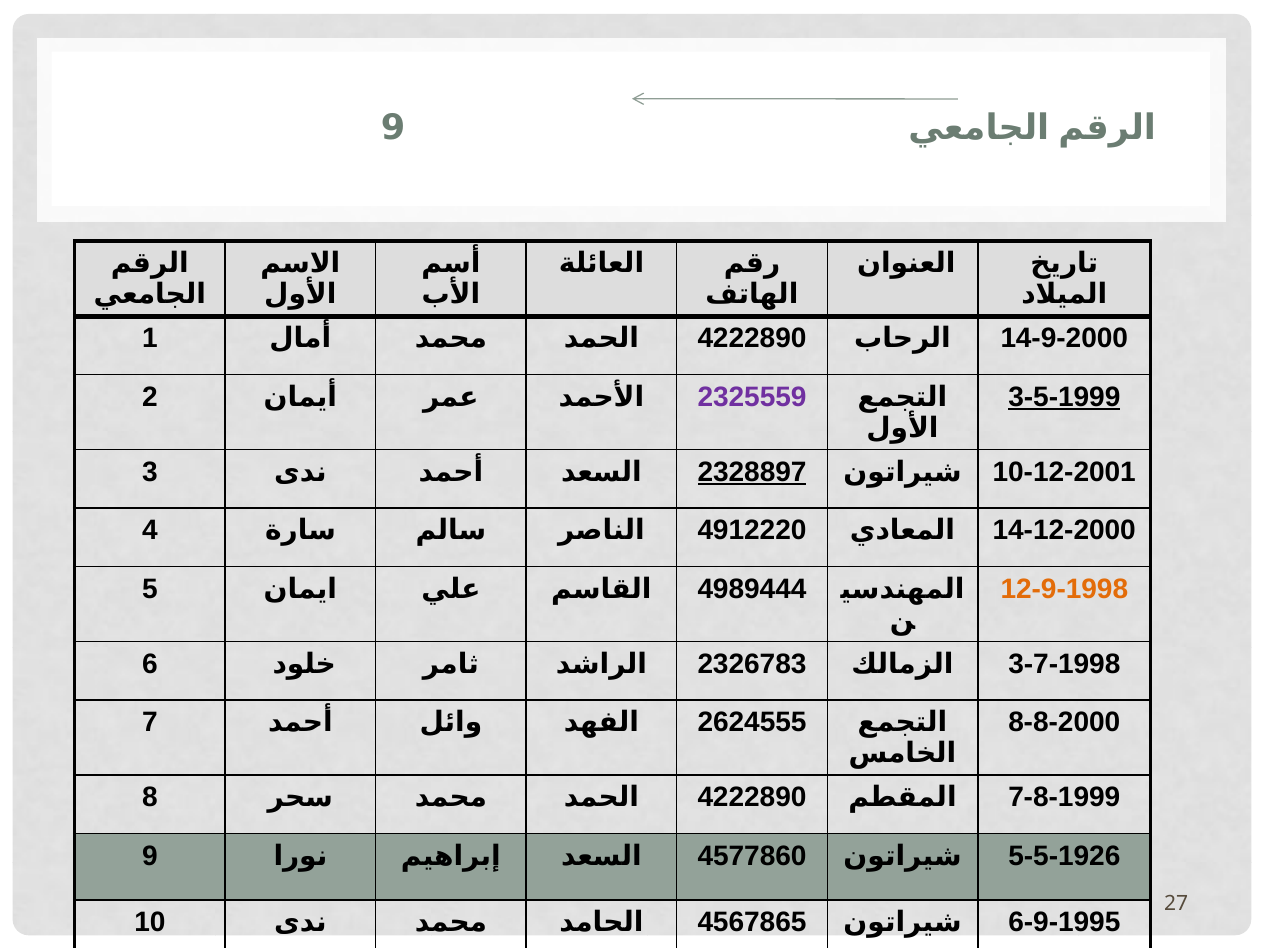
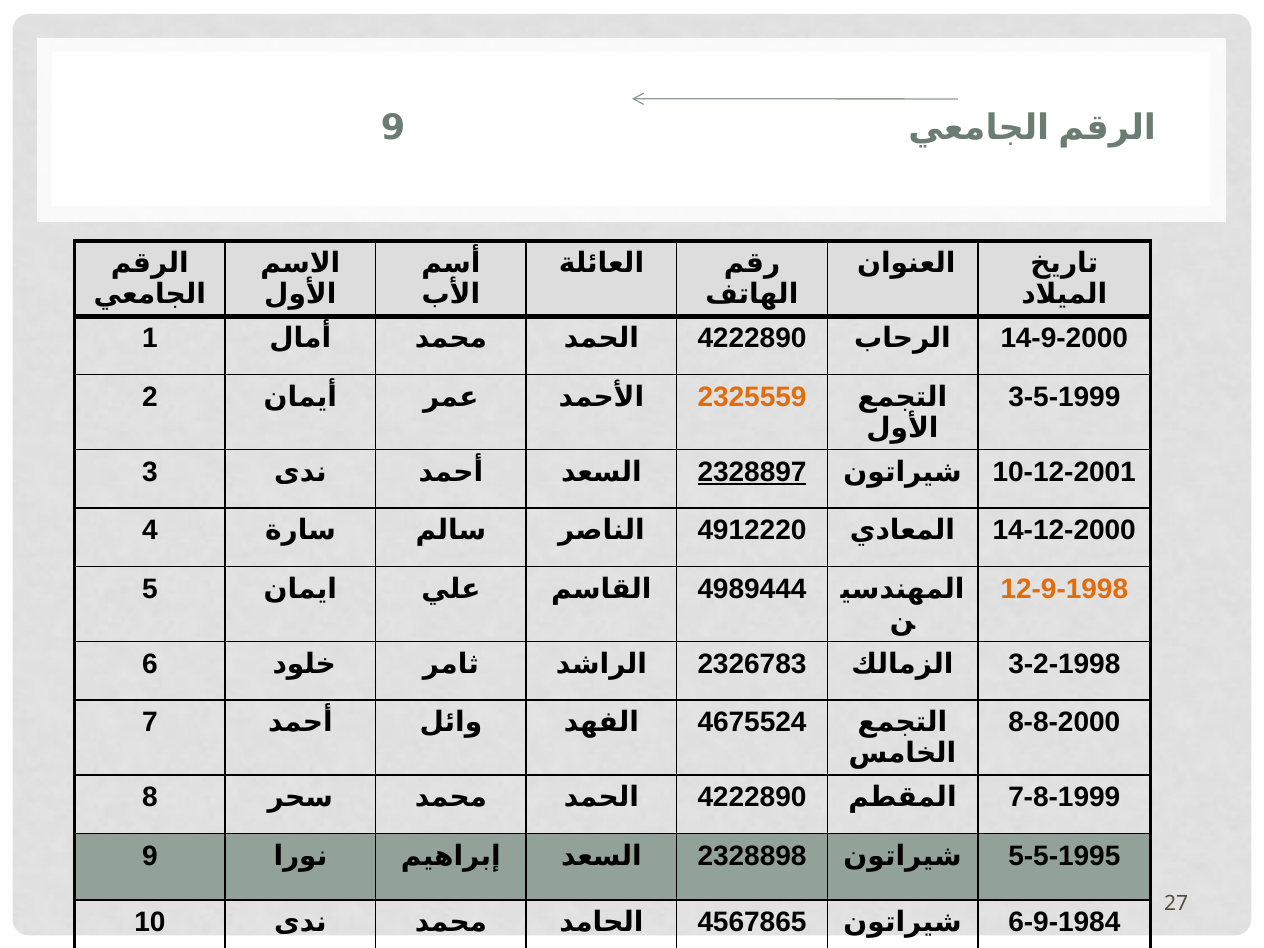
2325559 colour: purple -> orange (752, 397)
3-5-1999 underline: present -> none (1064, 397)
3-7-1998: 3-7-1998 -> 3-2-1998 (1064, 664)
2624555: 2624555 -> 4675524 (752, 722)
4577860: 4577860 -> 2328898 (752, 856)
5-5-1926: 5-5-1926 -> 5-5-1995 (1064, 856)
6-9-1995: 6-9-1995 -> 6-9-1984 (1064, 922)
